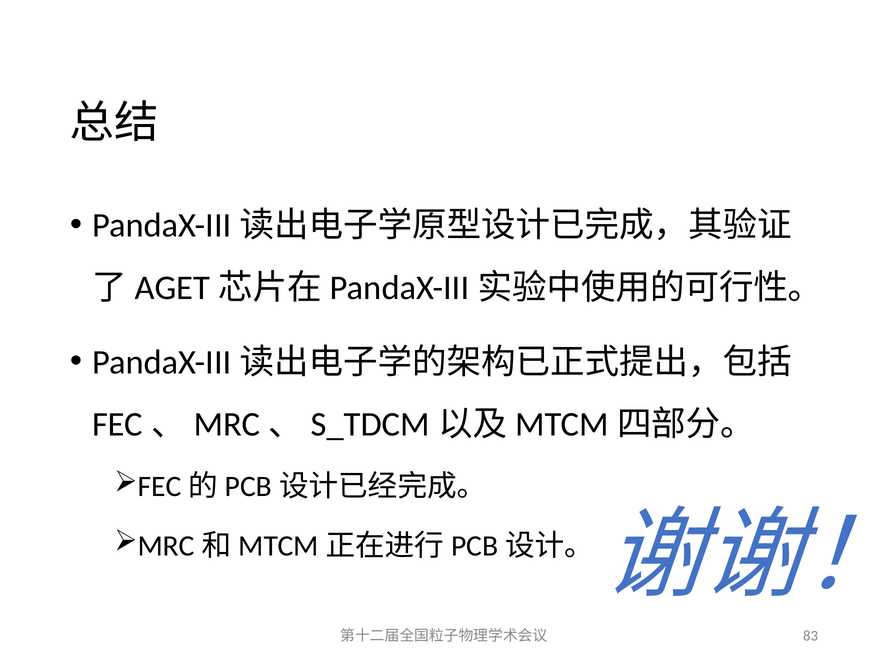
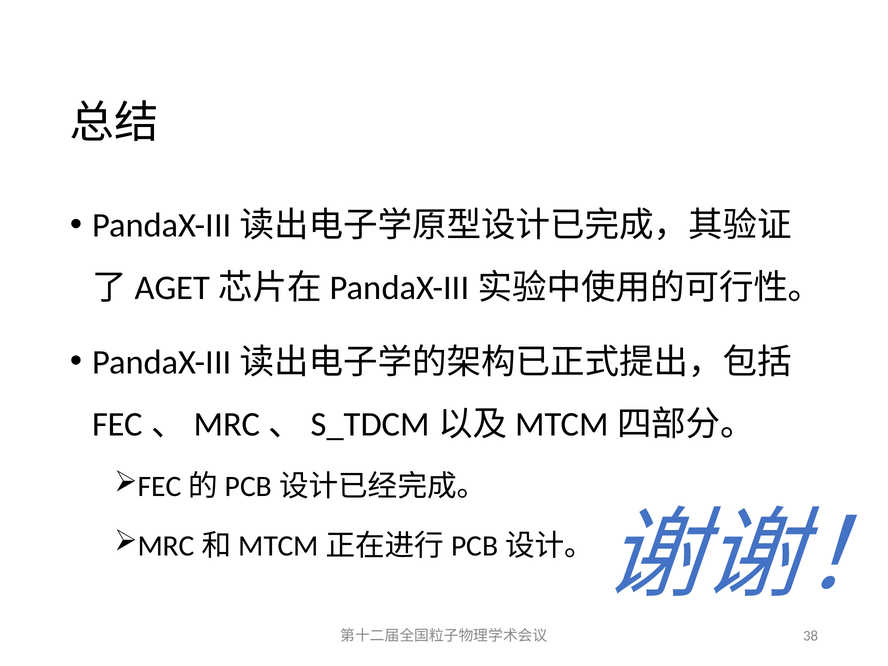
83: 83 -> 38 (811, 636)
